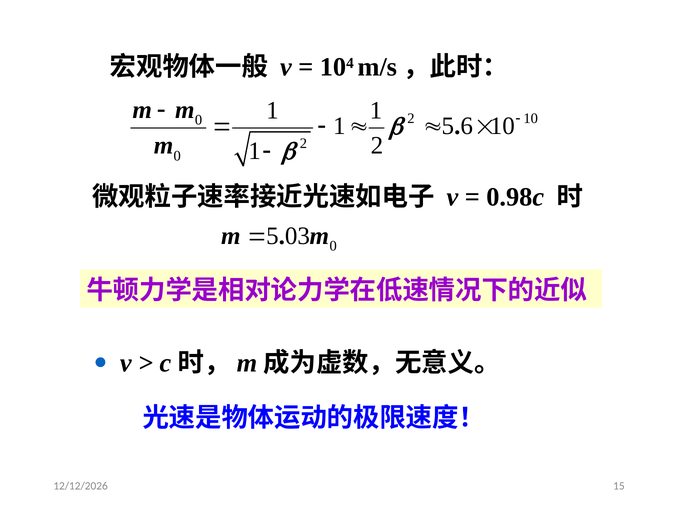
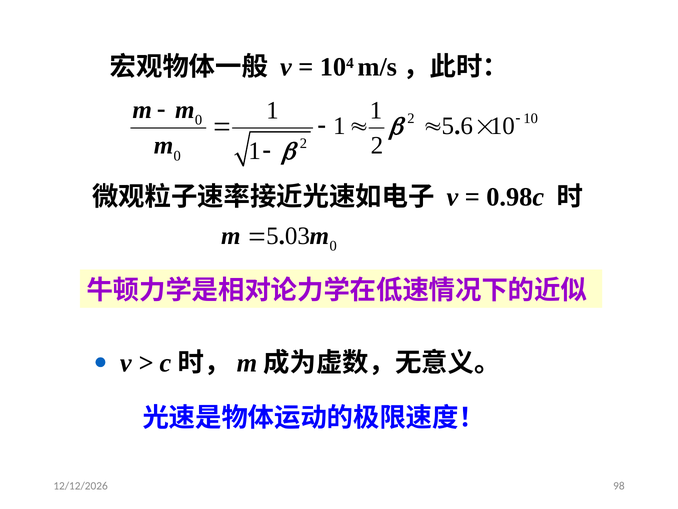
15: 15 -> 98 (619, 486)
